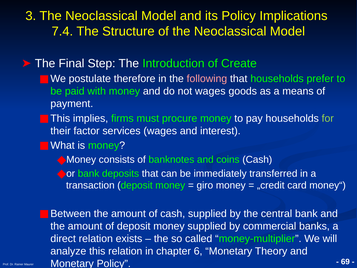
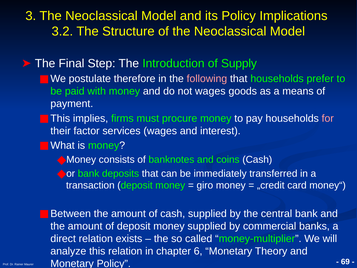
7.4: 7.4 -> 3.2 (62, 31)
Create: Create -> Supply (239, 63)
for colour: light green -> pink (328, 118)
